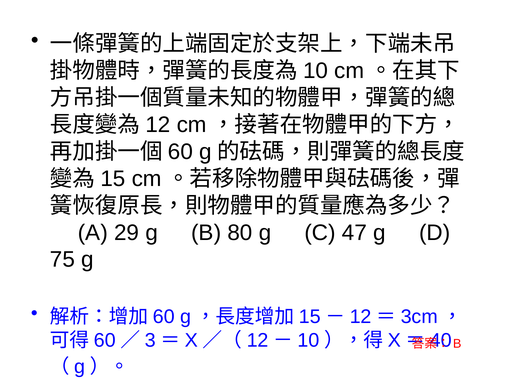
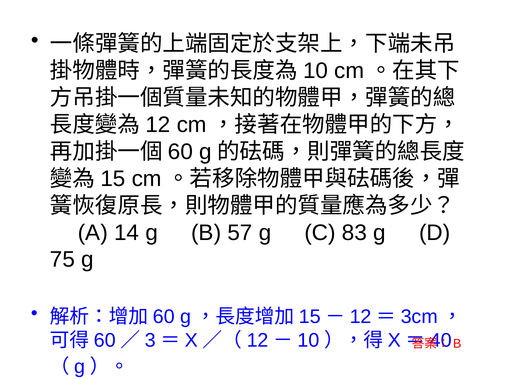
29: 29 -> 14 (127, 233)
80: 80 -> 57 (240, 233)
47: 47 -> 83 (354, 233)
